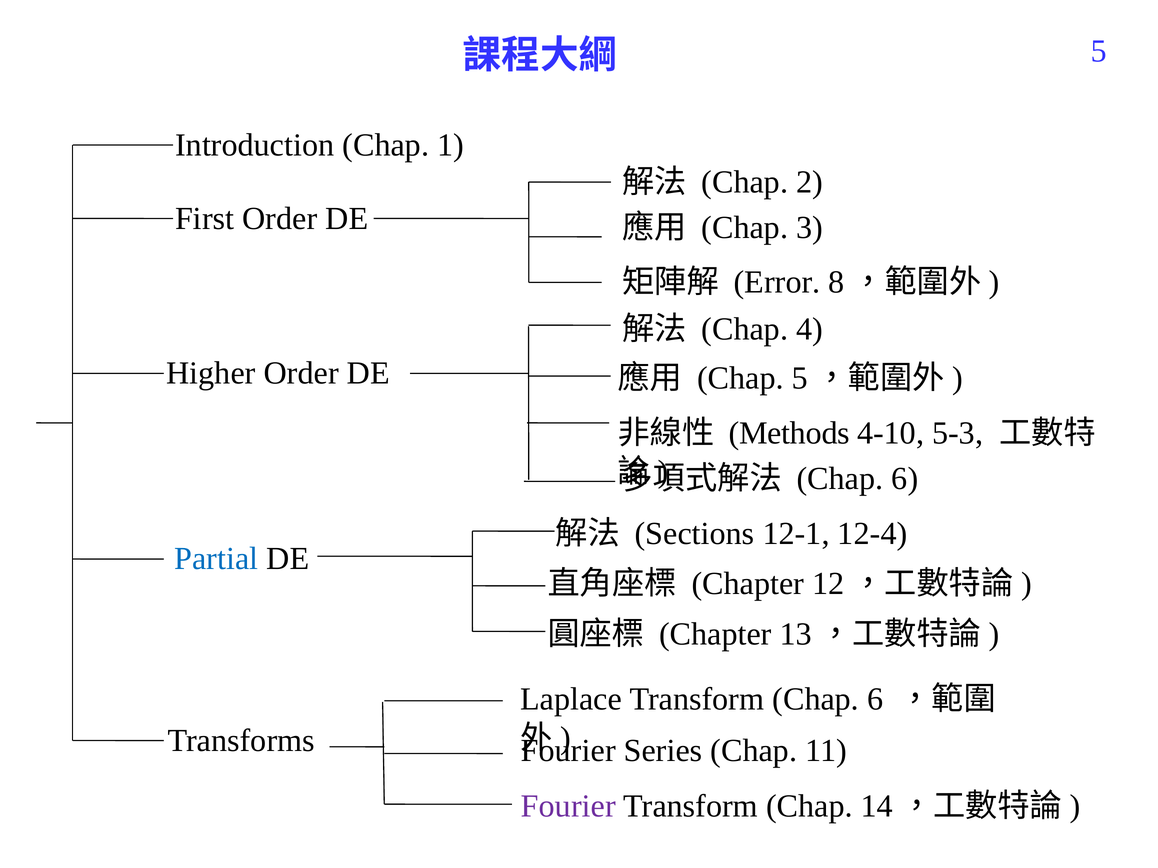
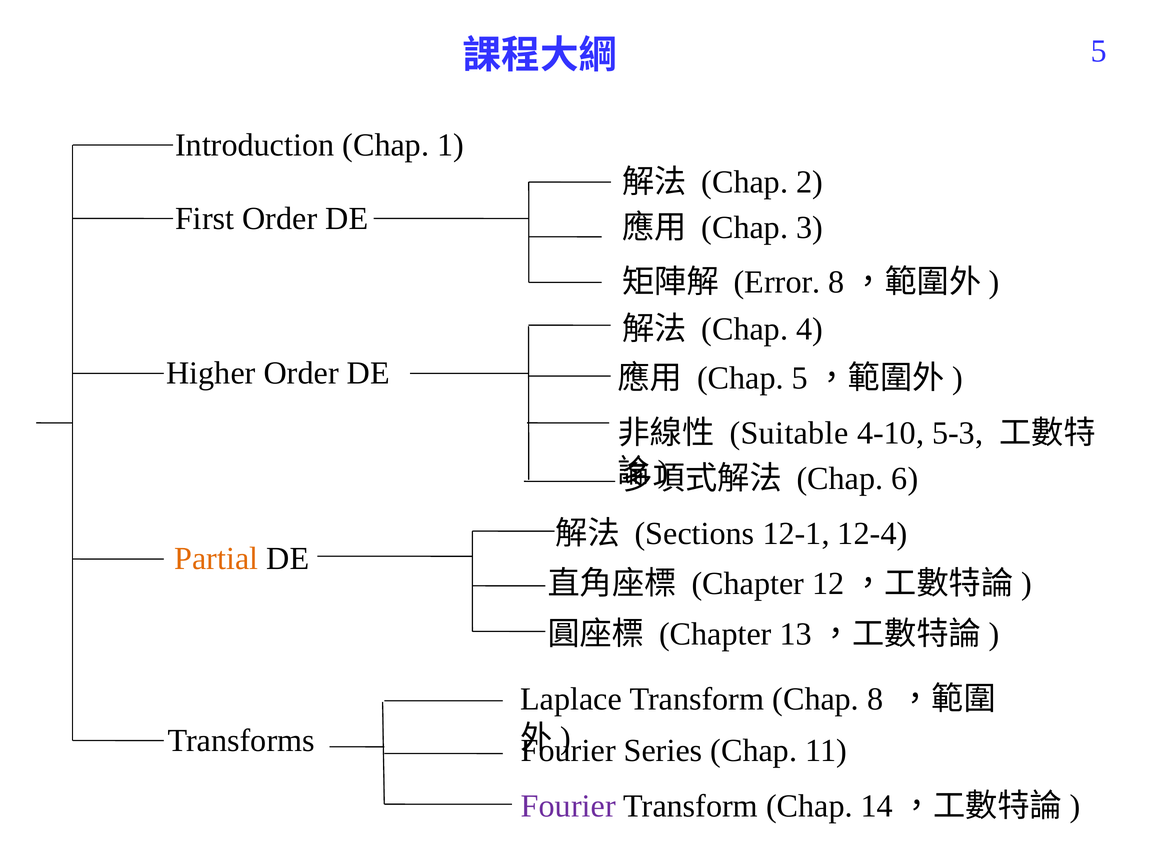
Methods: Methods -> Suitable (789, 433)
Partial colour: blue -> orange (216, 559)
Transform Chap 6: 6 -> 8 (875, 700)
